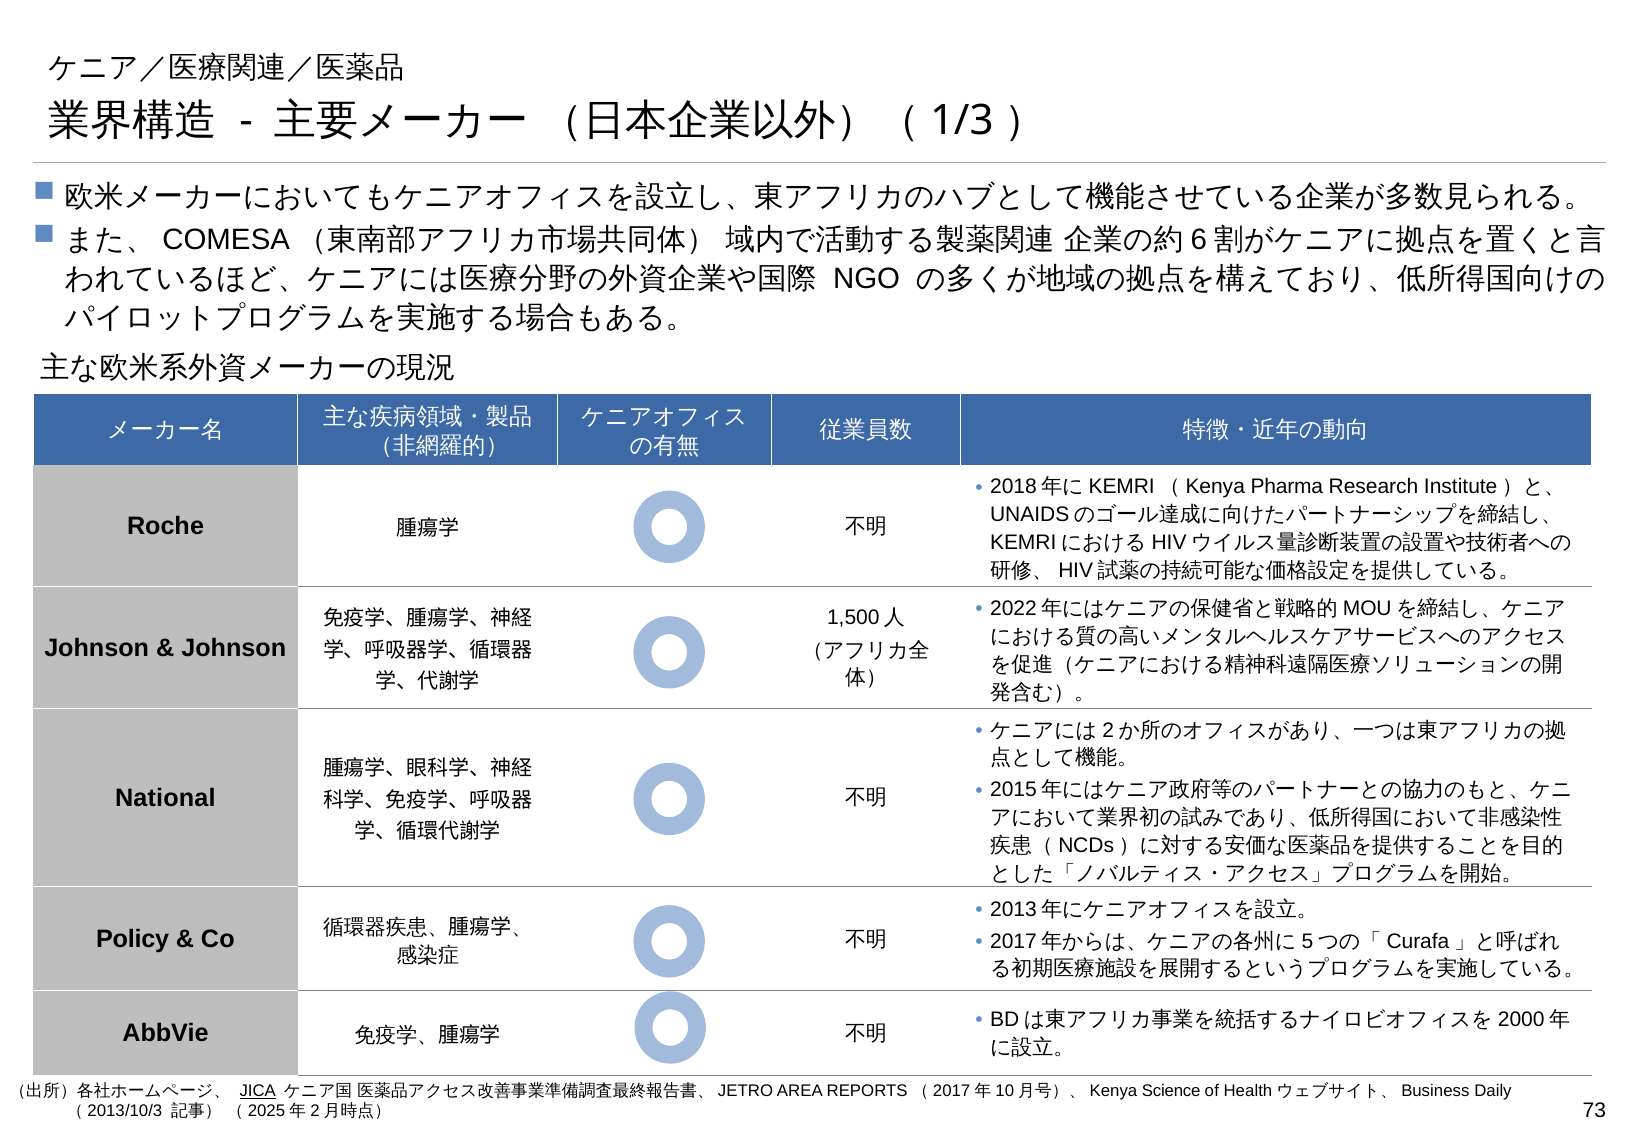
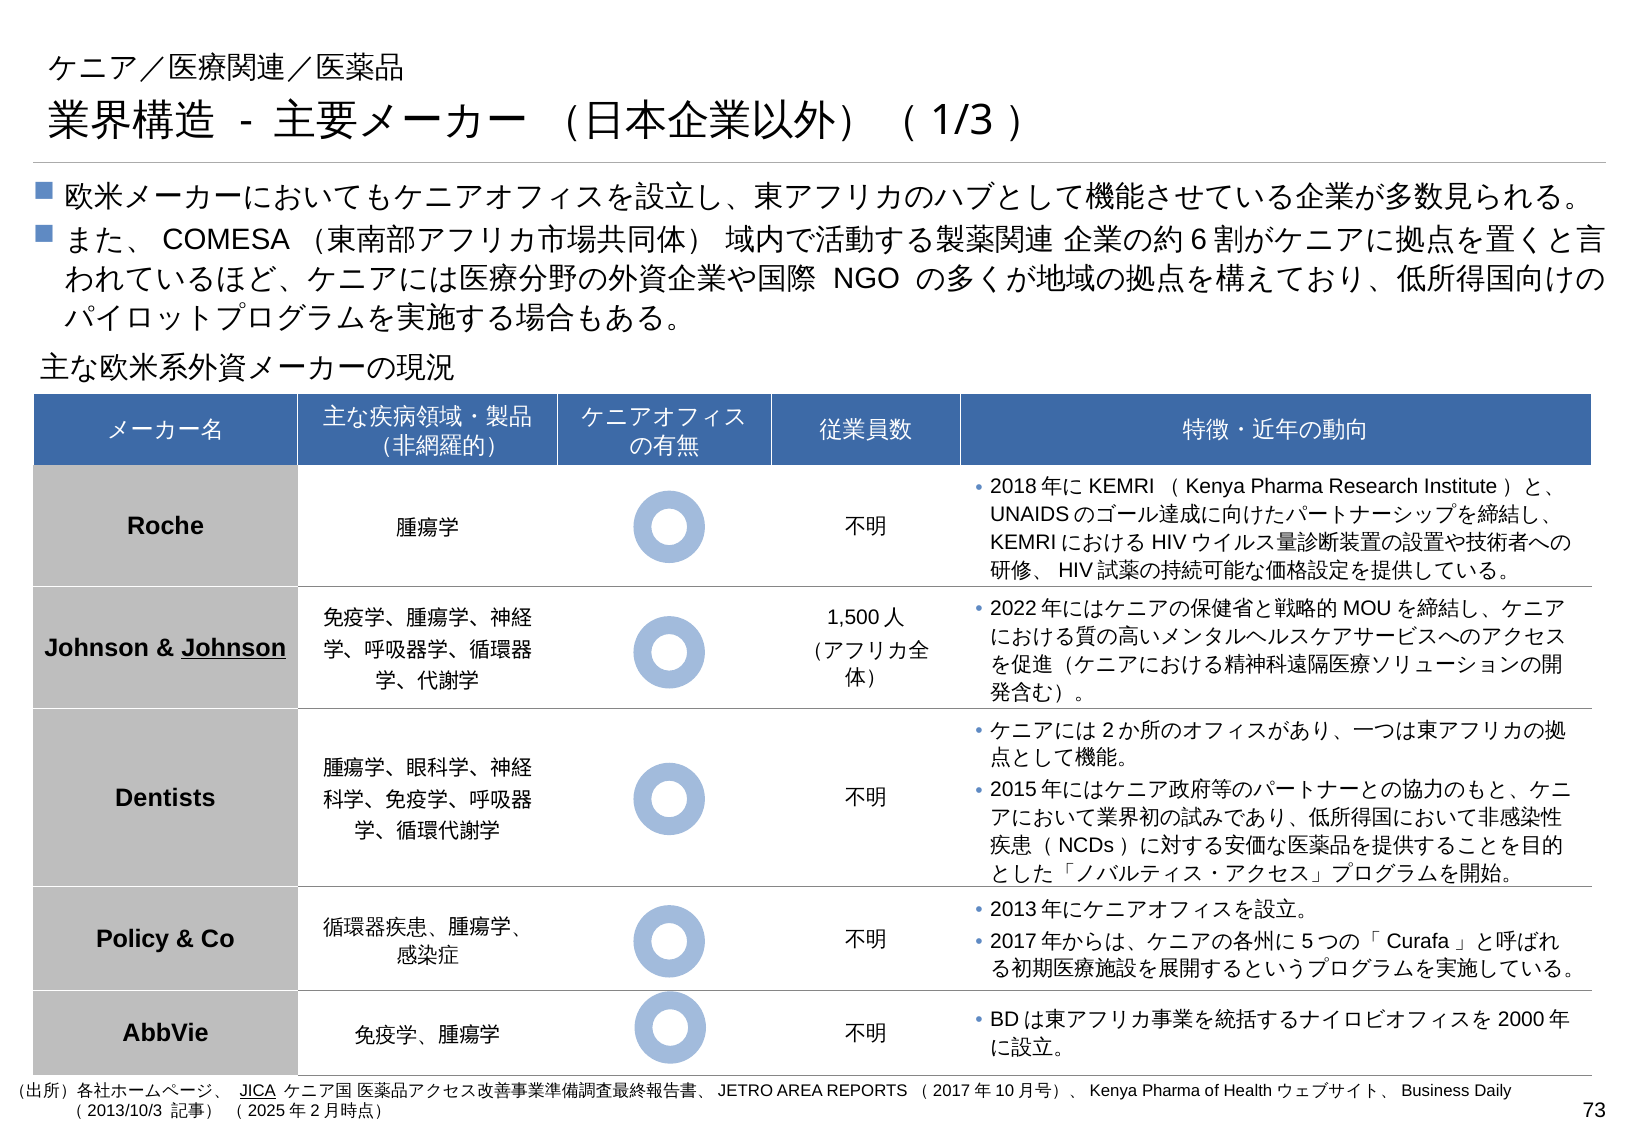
Johnson underline: none -> present (234, 648)
National: National -> Dentists (165, 798)
Science: Science -> Pharma (1171, 1091)
